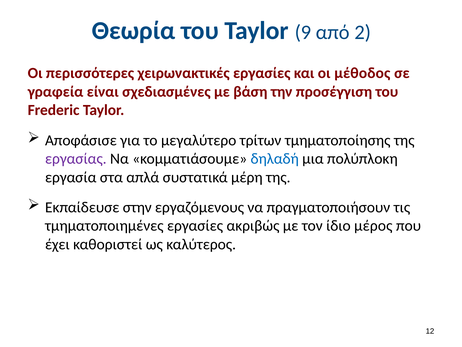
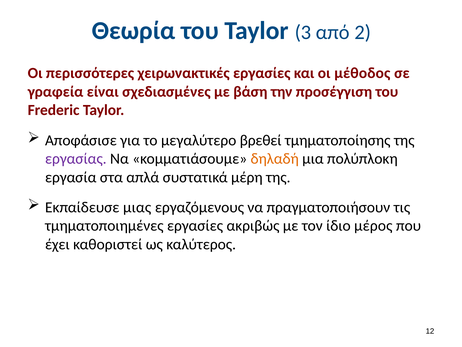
9: 9 -> 3 (303, 32)
τρίτων: τρίτων -> βρεθεί (261, 140)
δηλαδή colour: blue -> orange (275, 159)
στην: στην -> μιας (137, 207)
